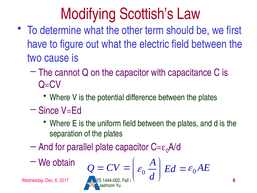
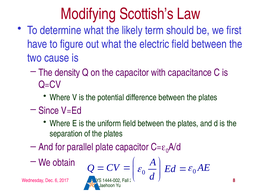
other: other -> likely (132, 30)
cannot: cannot -> density (67, 73)
